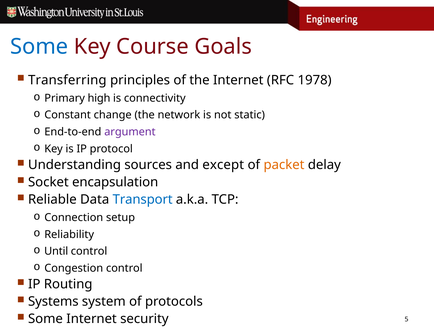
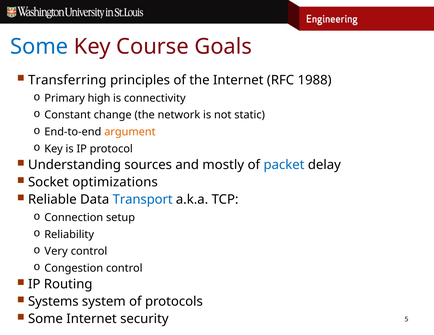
1978: 1978 -> 1988 (315, 80)
argument colour: purple -> orange (130, 132)
except: except -> mostly (223, 165)
packet colour: orange -> blue (284, 165)
encapsulation: encapsulation -> optimizations (115, 182)
Until: Until -> Very (56, 252)
